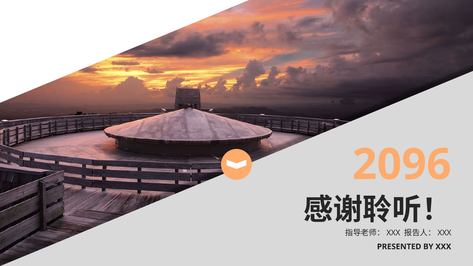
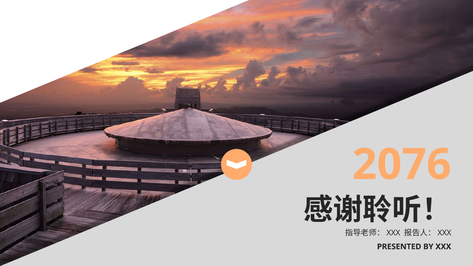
2096: 2096 -> 2076 (402, 165)
